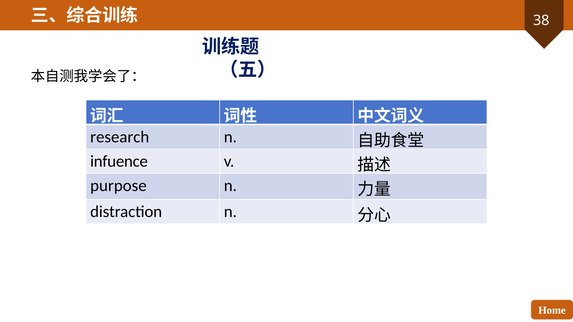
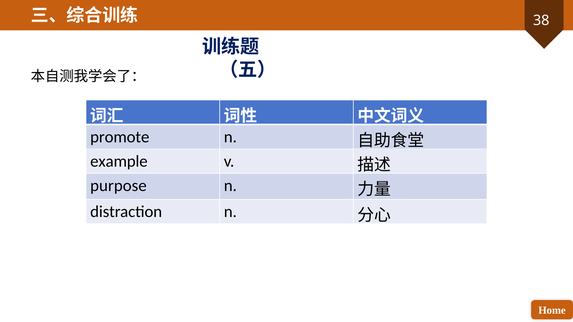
research: research -> promote (120, 137)
infuence: infuence -> example (119, 162)
